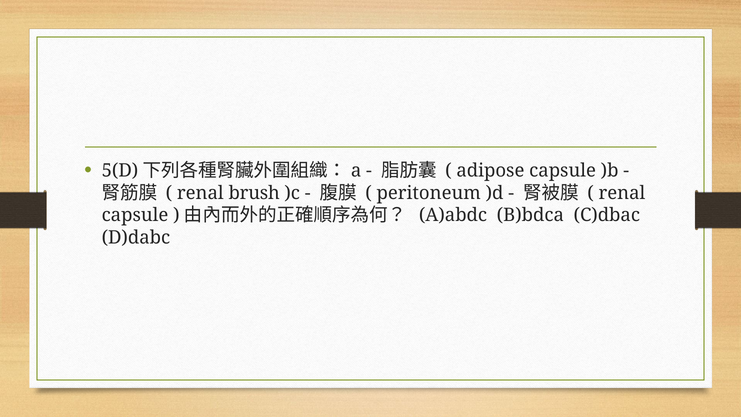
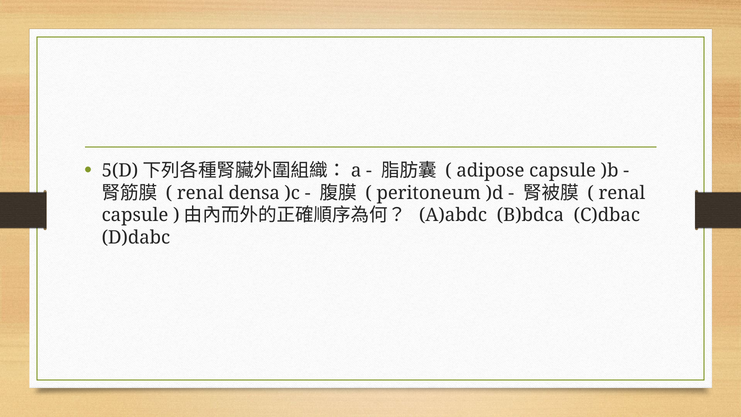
brush: brush -> densa (254, 193)
